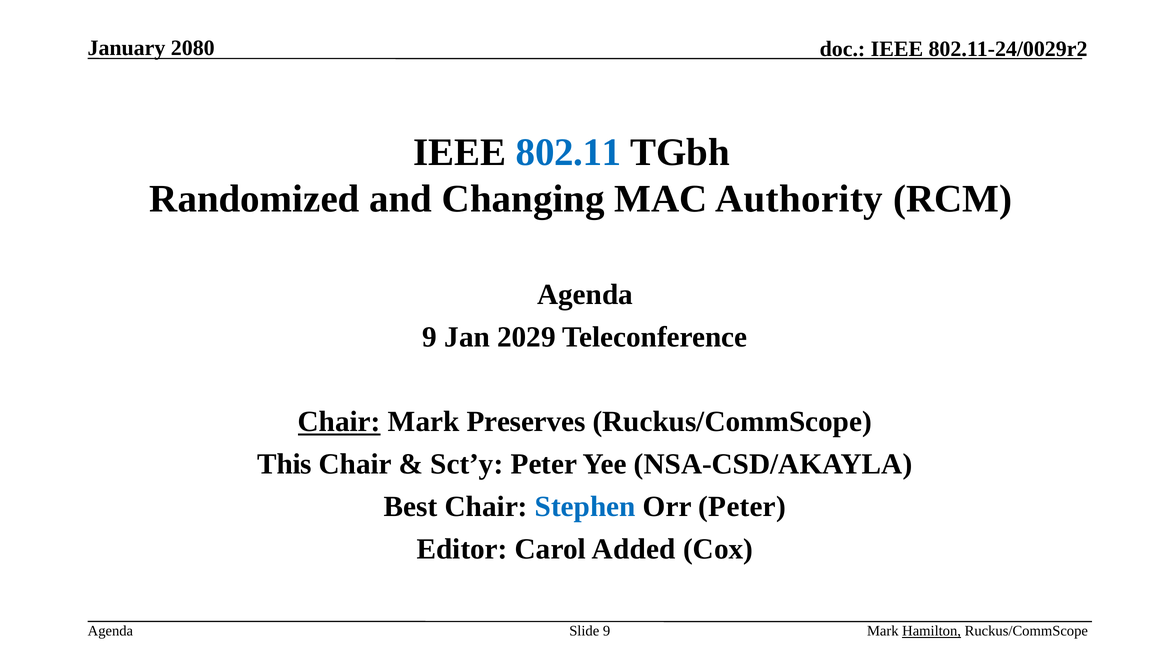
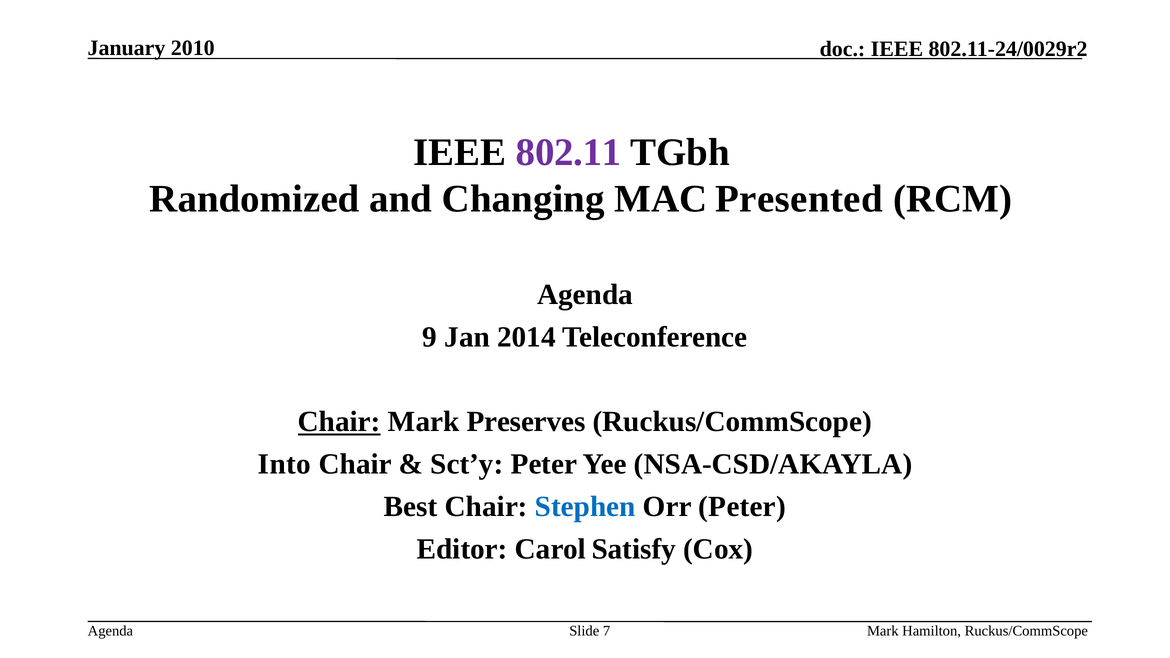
2080: 2080 -> 2010 (193, 48)
802.11 colour: blue -> purple (569, 152)
Authority: Authority -> Presented (799, 199)
2029: 2029 -> 2014 (526, 337)
This: This -> Into (284, 464)
Added: Added -> Satisfy (634, 549)
Hamilton underline: present -> none (932, 631)
Slide 9: 9 -> 7 (607, 631)
